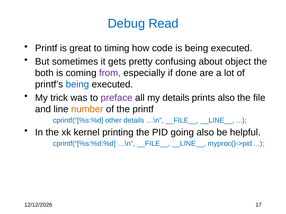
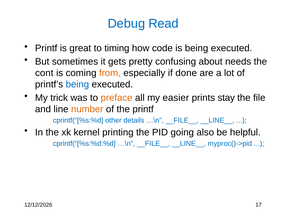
object: object -> needs (238, 62)
both: both -> cont (44, 73)
from colour: purple -> orange (110, 73)
preface colour: purple -> orange (117, 98)
my details: details -> easier (176, 98)
prints also: also -> stay (226, 98)
